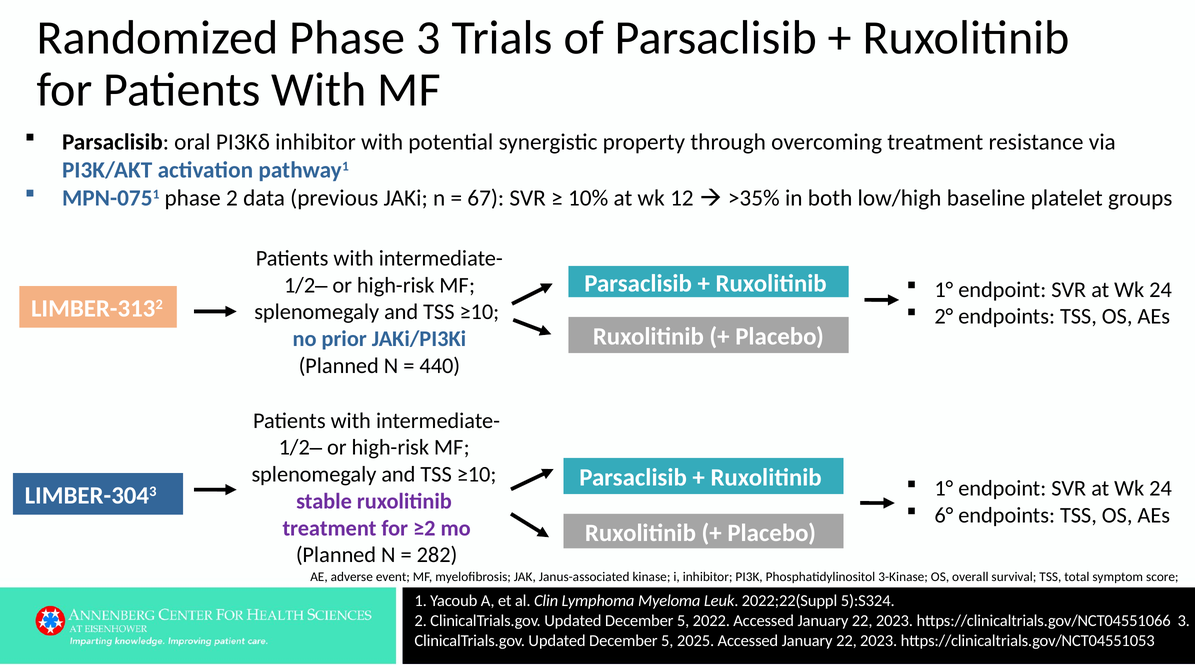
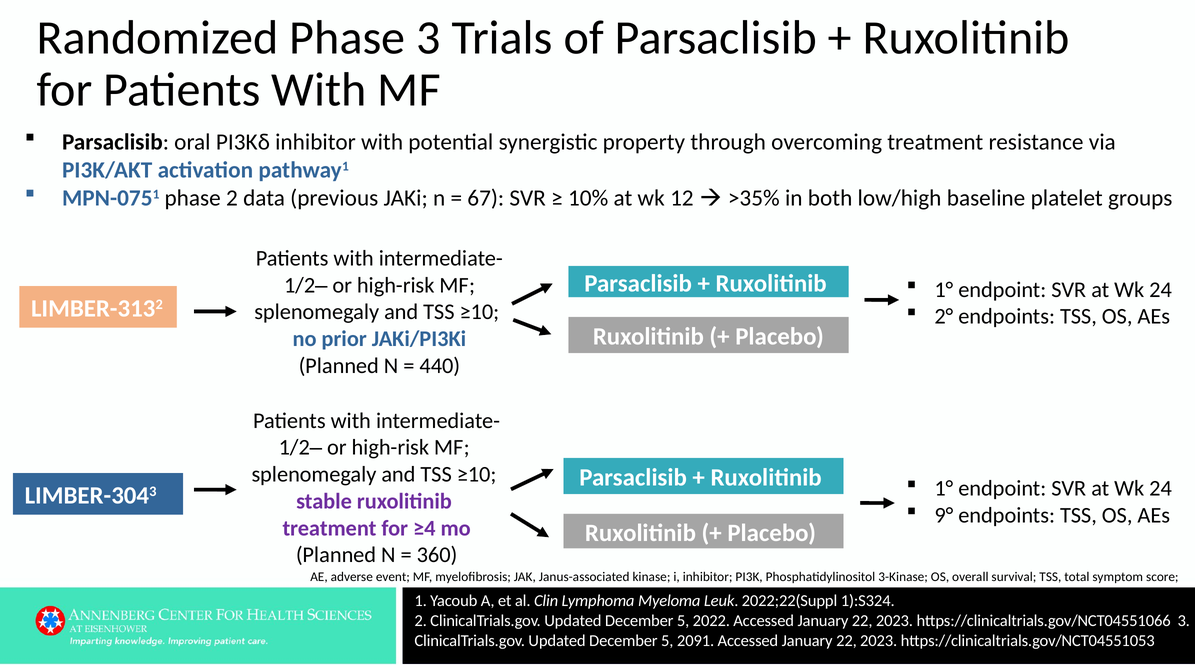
6°: 6° -> 9° (944, 515)
≥2: ≥2 -> ≥4 (424, 528)
282: 282 -> 360 (437, 555)
5):S324: 5):S324 -> 1):S324 (868, 601)
2025: 2025 -> 2091 (696, 641)
